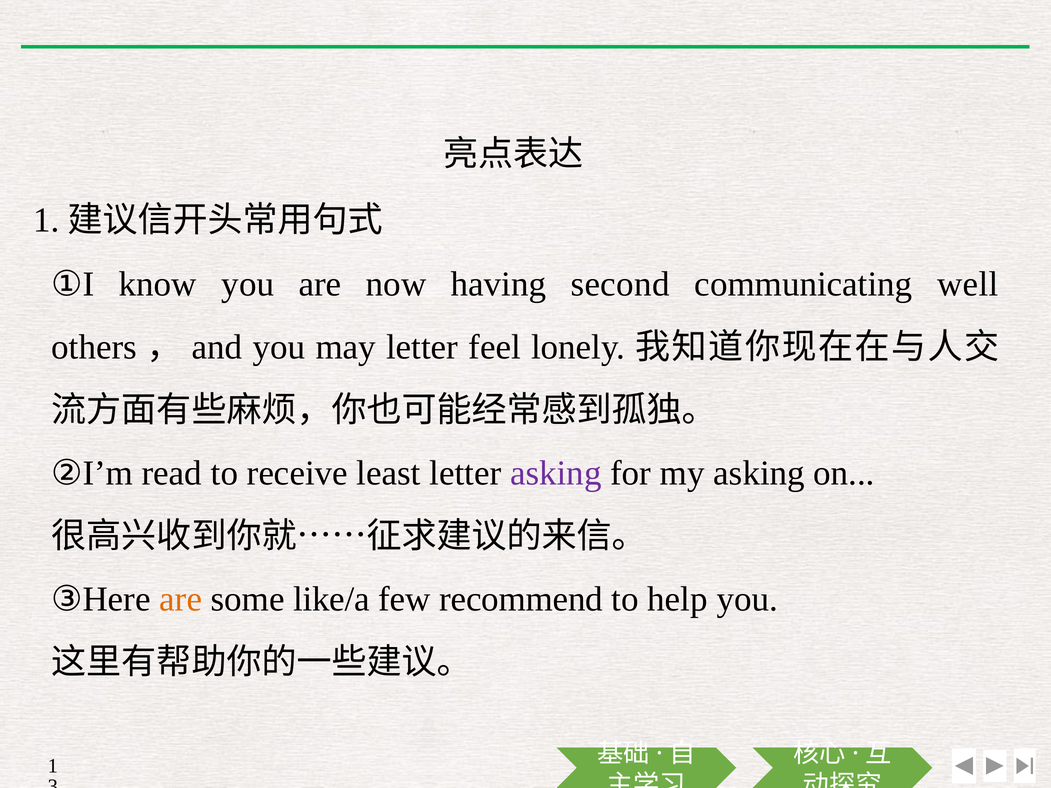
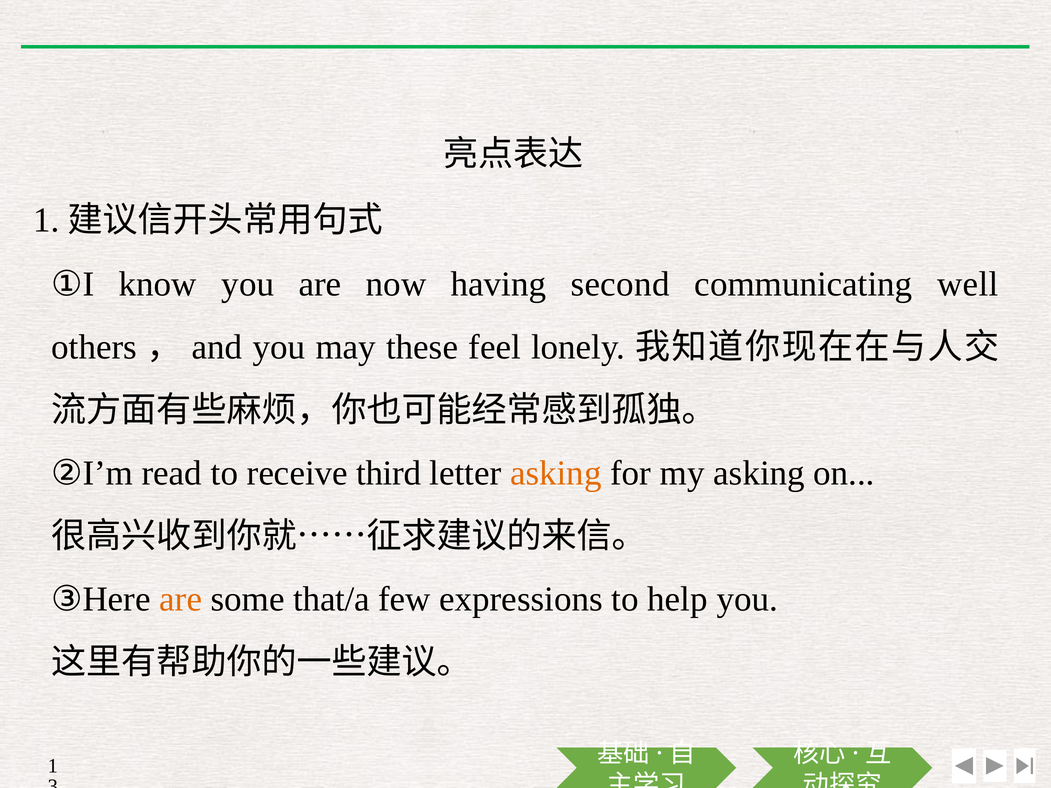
may letter: letter -> these (422, 347)
least: least -> third (389, 473)
asking colour: purple -> orange (556, 473)
like/a: like/a -> that/a (332, 599)
recommend: recommend -> expressions (521, 599)
